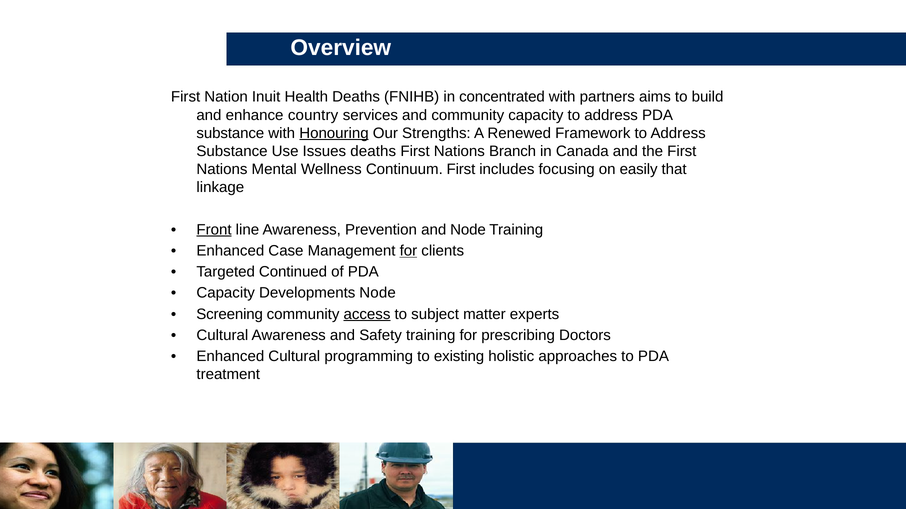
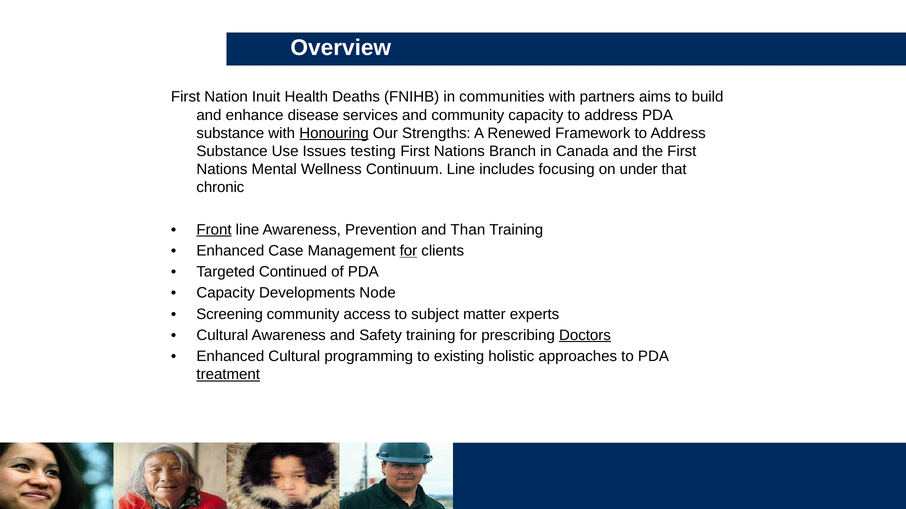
concentrated: concentrated -> communities (502, 97)
country: country -> disease (313, 115)
Issues deaths: deaths -> testing (373, 151)
Continuum First: First -> Line (461, 170)
easily: easily -> under (639, 170)
linkage: linkage -> chronic (220, 188)
and Node: Node -> Than (468, 230)
access underline: present -> none (367, 314)
Doctors underline: none -> present (585, 336)
treatment underline: none -> present (228, 375)
